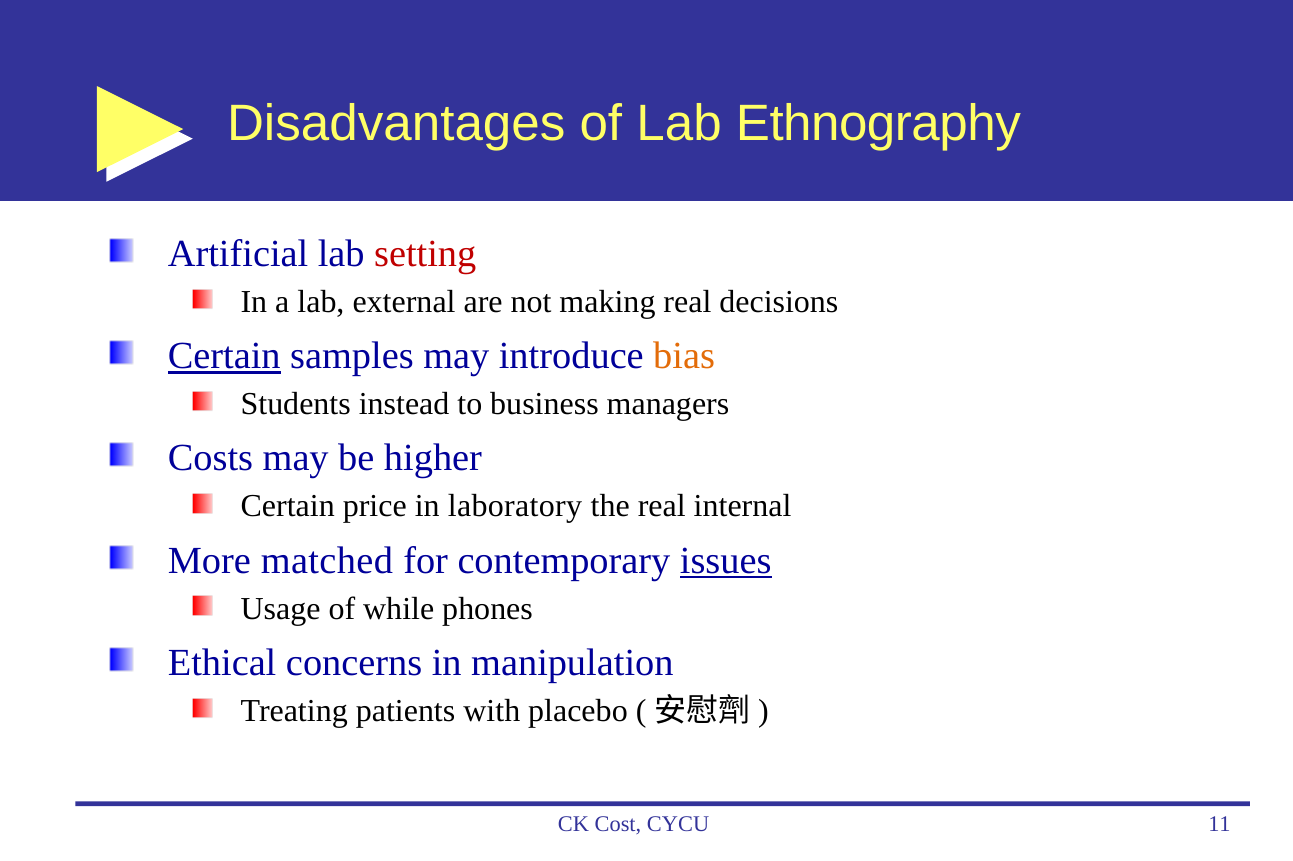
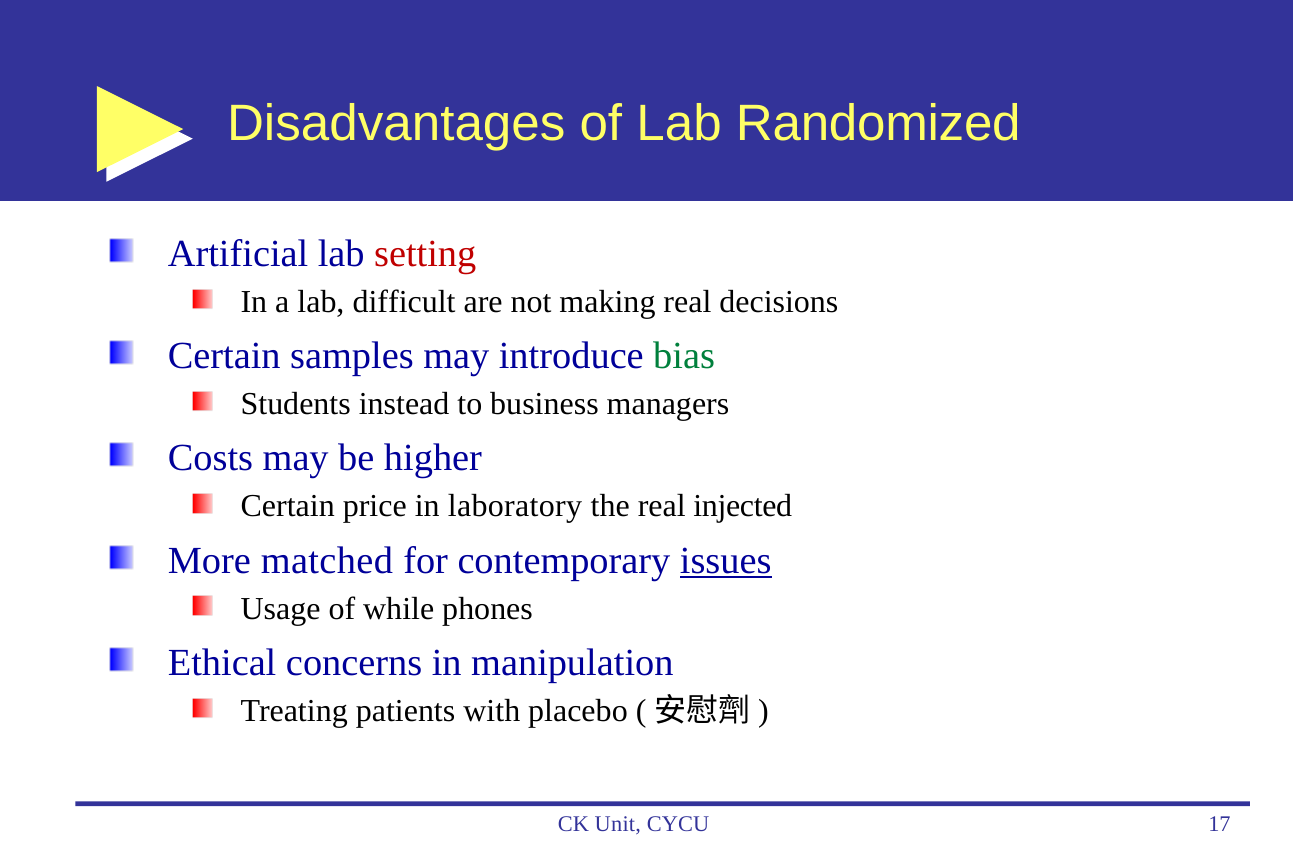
Ethnography: Ethnography -> Randomized (878, 123)
external: external -> difficult (404, 302)
Certain underline: present -> none (224, 356)
bias colour: orange -> green (684, 356)
internal: internal -> injected (743, 507)
Cost: Cost -> Unit (618, 825)
11: 11 -> 17 (1220, 825)
